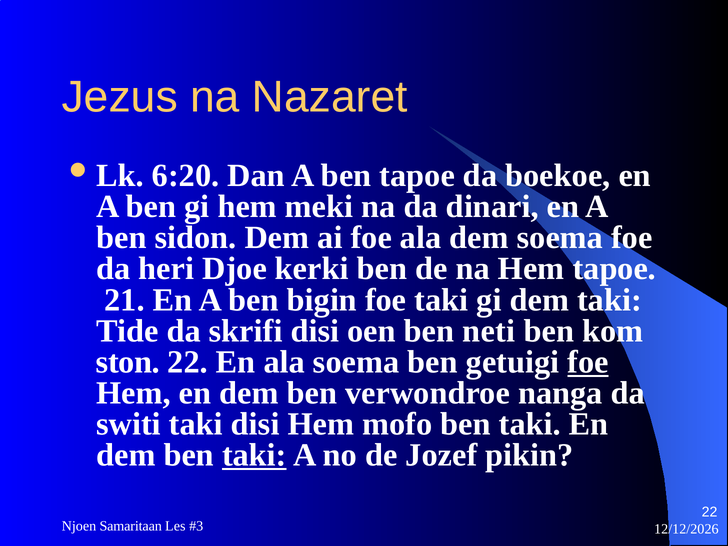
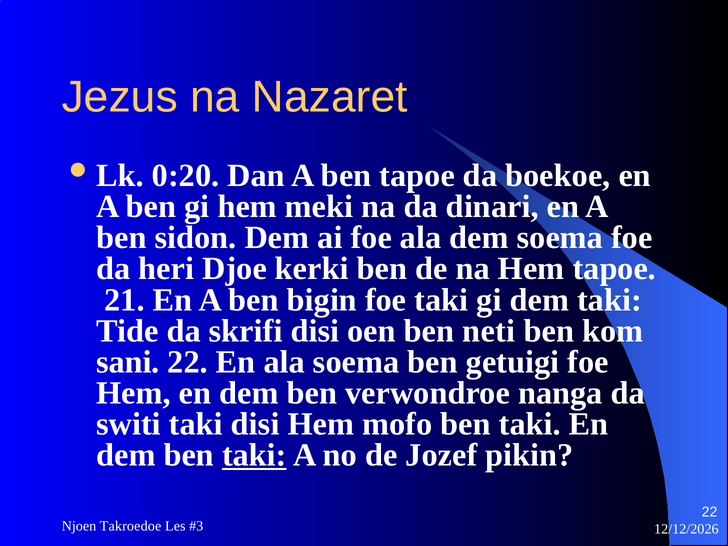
6:20: 6:20 -> 0:20 (186, 176)
ston: ston -> sani (128, 362)
foe underline: present -> none (588, 362)
Samaritaan: Samaritaan -> Takroedoe (131, 526)
